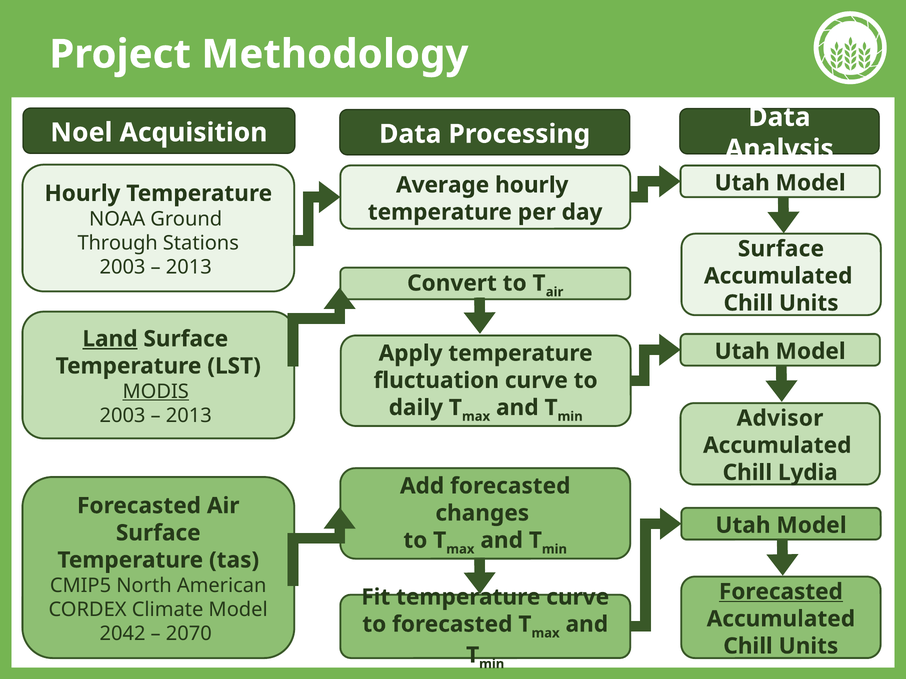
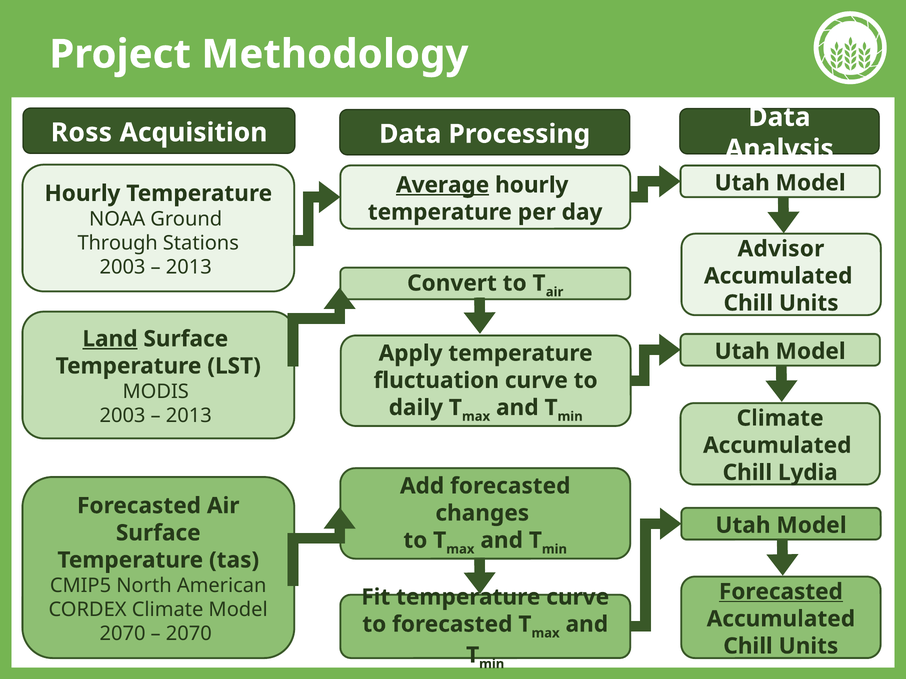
Noel: Noel -> Ross (81, 133)
Average underline: none -> present (443, 185)
Surface: Surface -> Advisor (781, 249)
MODIS underline: present -> none (156, 392)
Advisor: Advisor -> Climate (780, 419)
2042: 2042 -> 2070 (123, 634)
